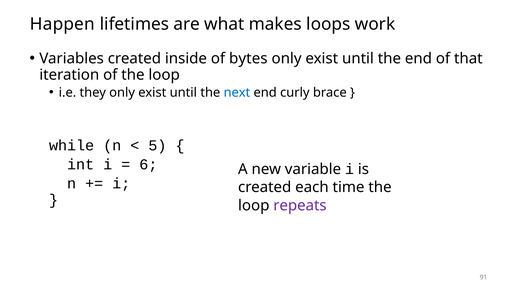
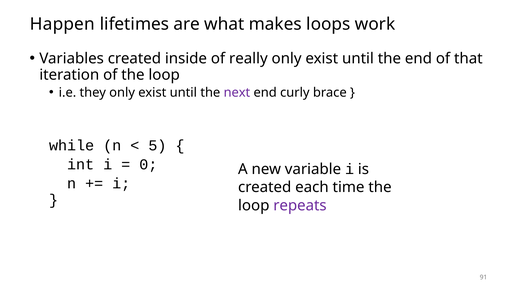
bytes: bytes -> really (248, 58)
next colour: blue -> purple (237, 93)
6: 6 -> 0 (148, 164)
